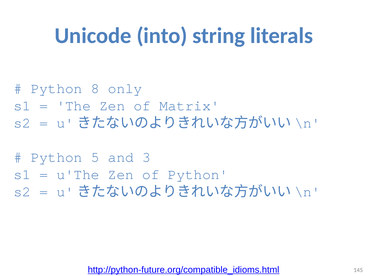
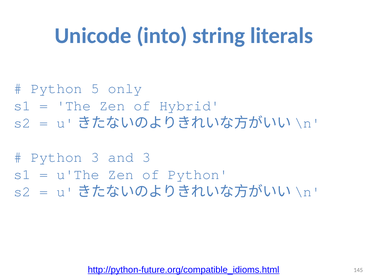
8: 8 -> 5 (95, 89)
Matrix: Matrix -> Hybrid (189, 106)
Python 5: 5 -> 3 (95, 157)
